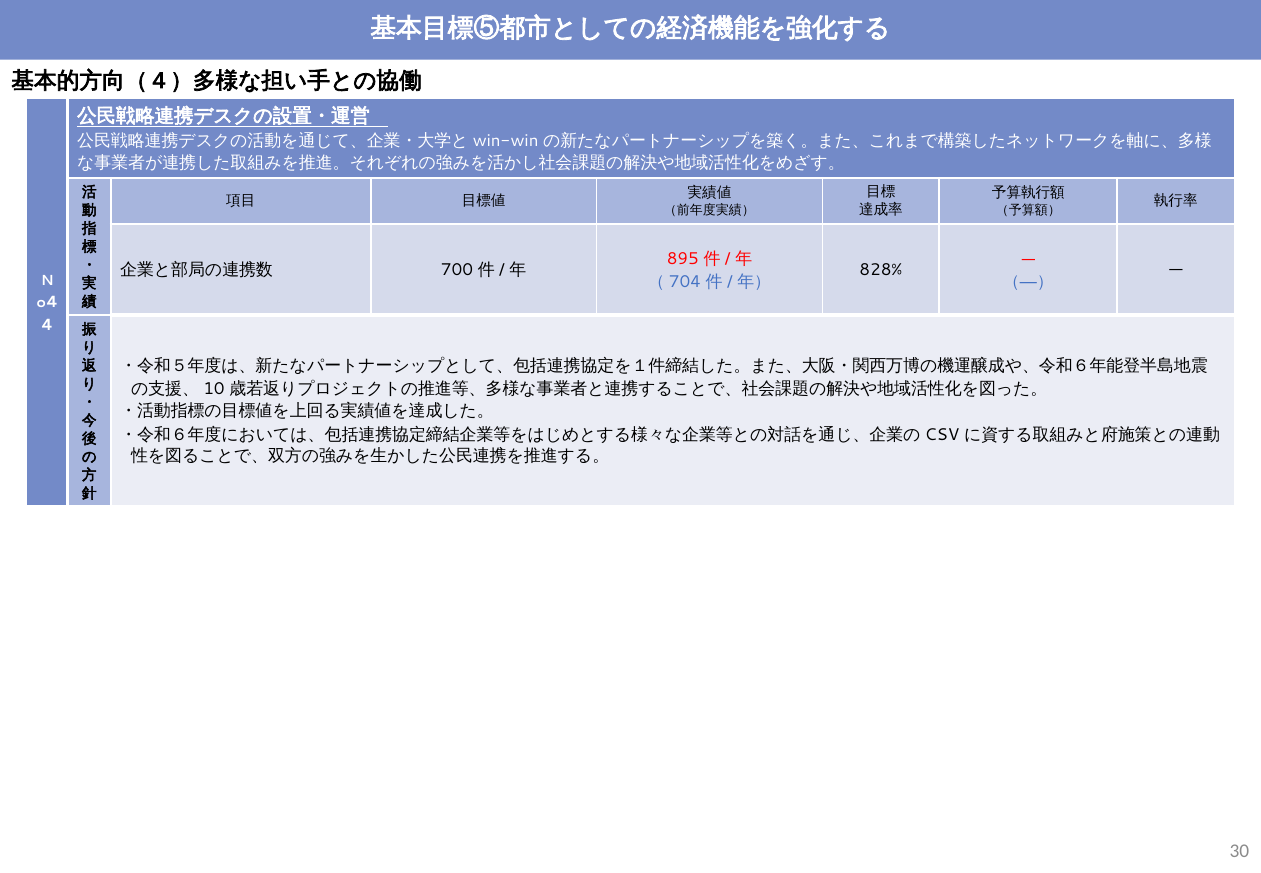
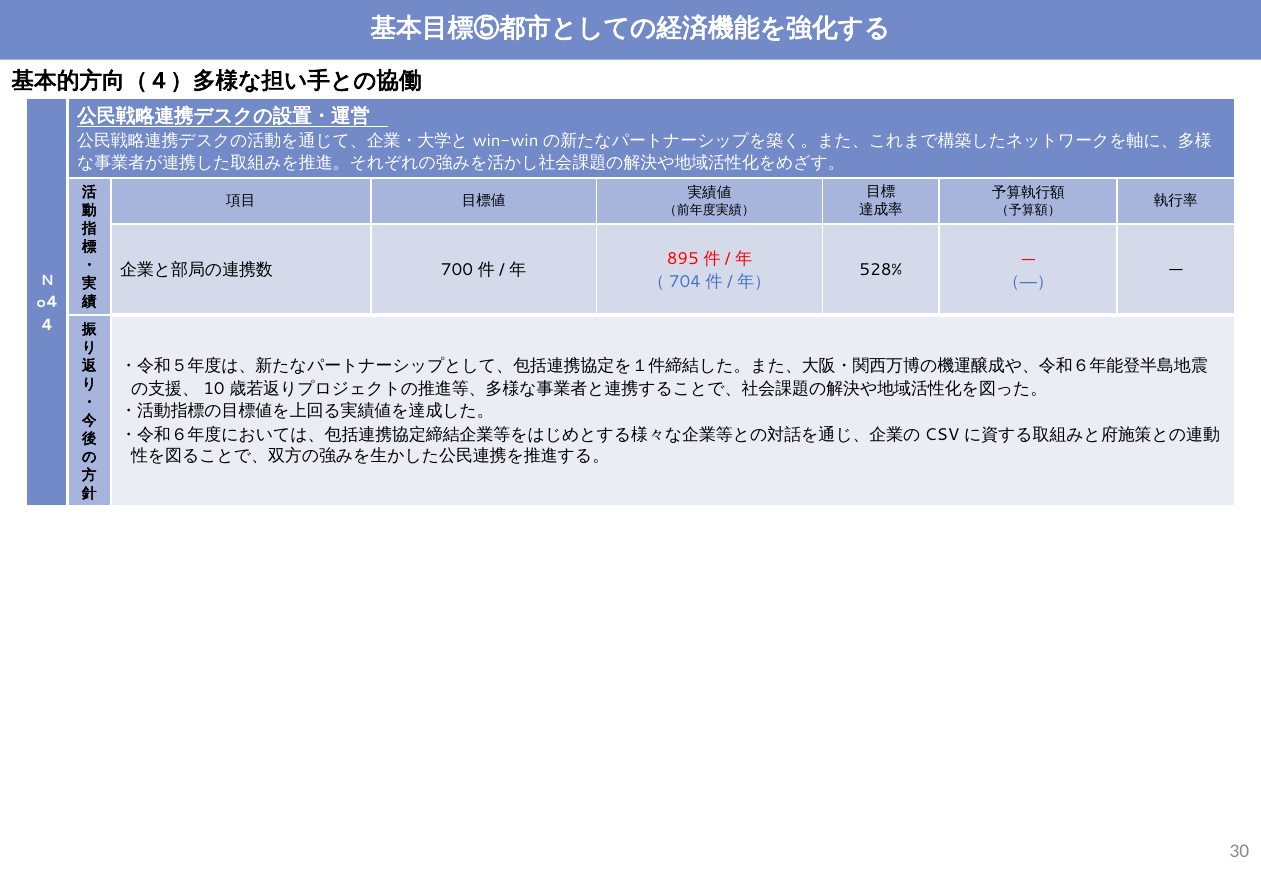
828%: 828% -> 528% (881, 270)
